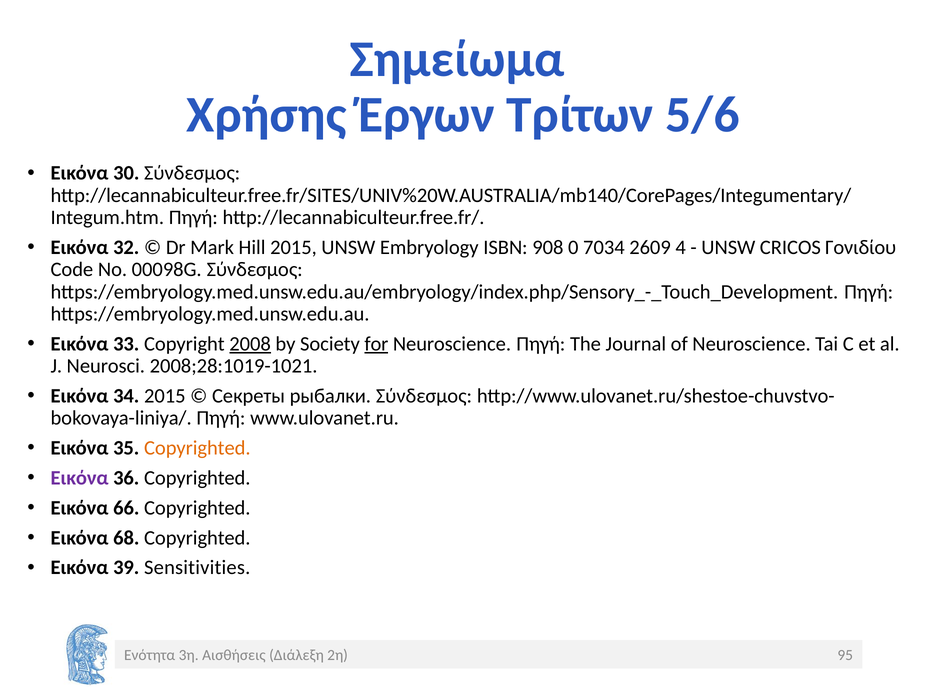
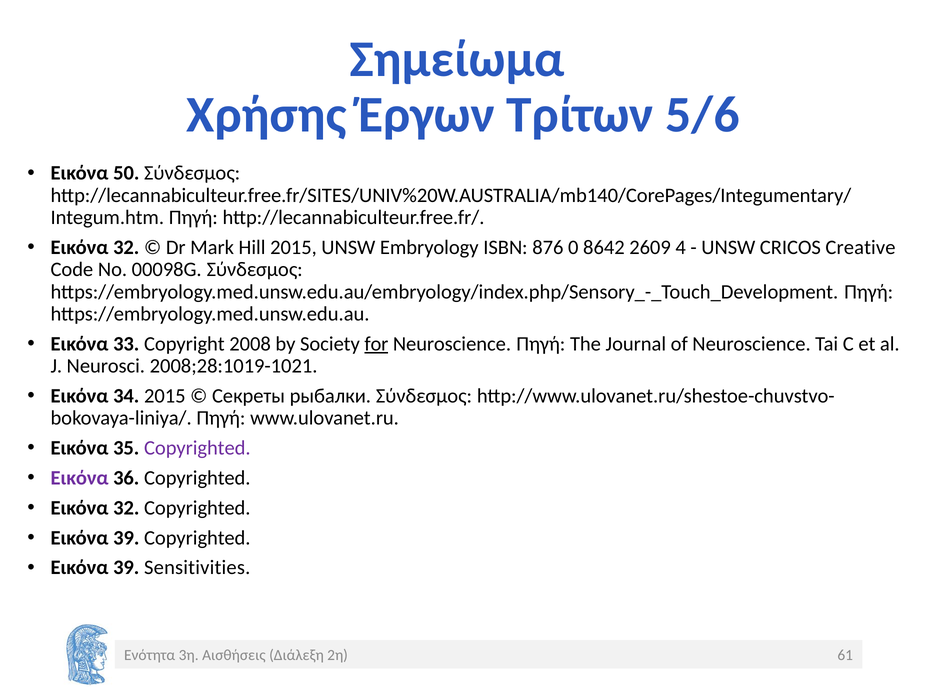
30: 30 -> 50 (126, 173)
908: 908 -> 876 (548, 248)
7034: 7034 -> 8642 (604, 248)
Γονιδίου: Γονιδίου -> Creative (861, 248)
2008 underline: present -> none (250, 344)
Copyrighted colour: orange -> purple (197, 448)
66: 66 -> 32 (126, 508)
68: 68 -> 39 (126, 538)
95: 95 -> 61 (845, 656)
